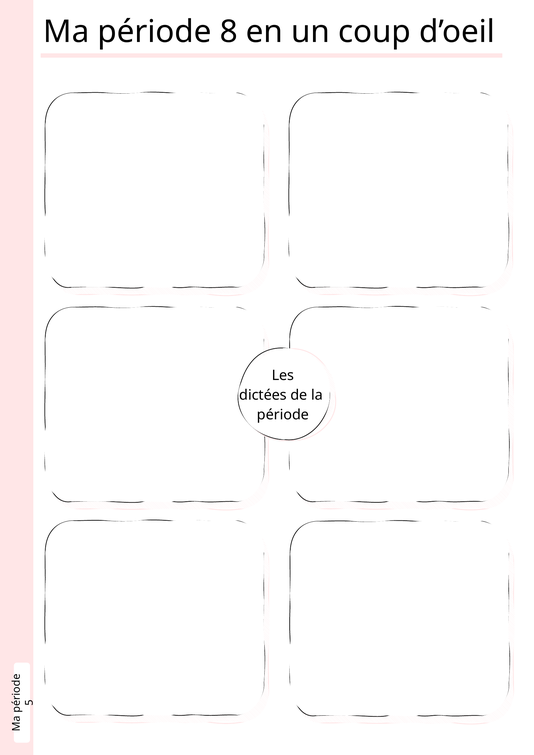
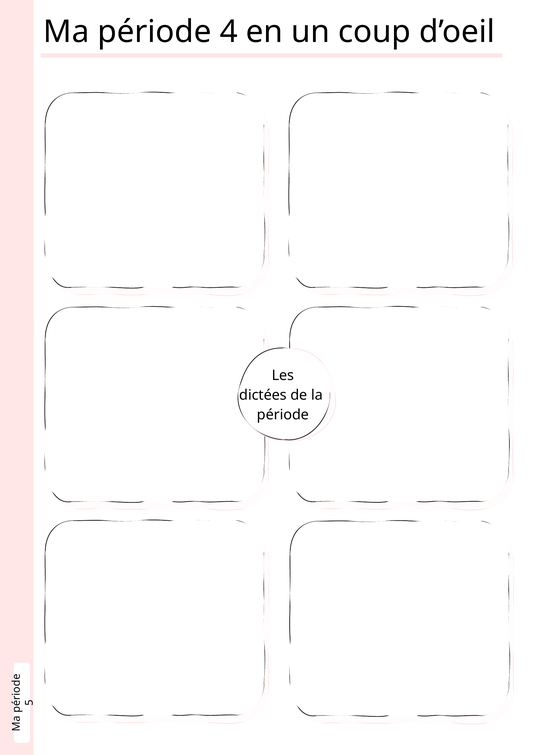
8: 8 -> 4 (229, 32)
